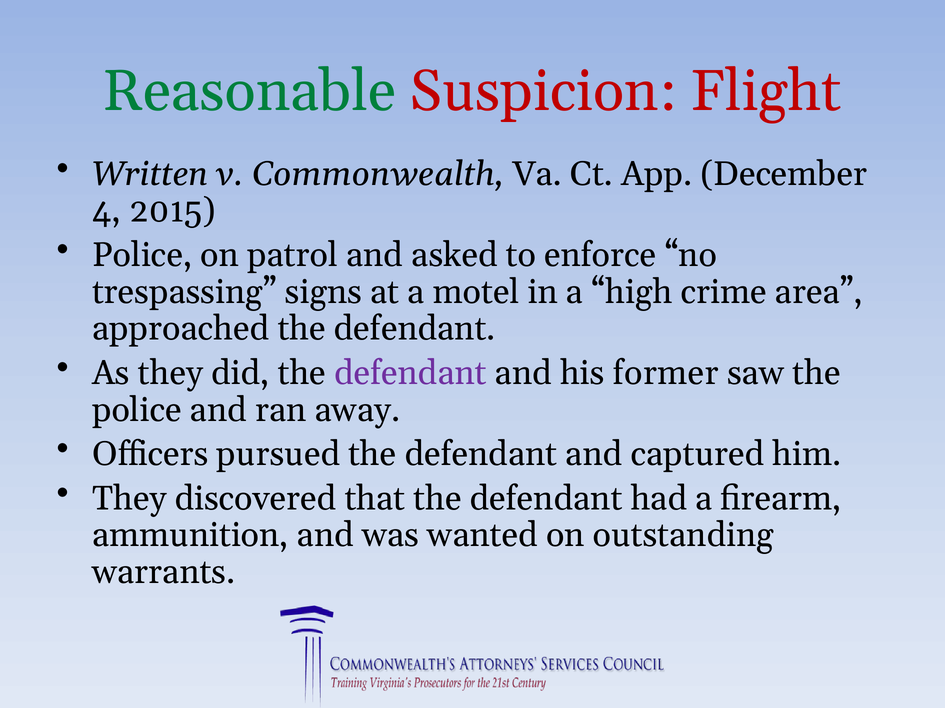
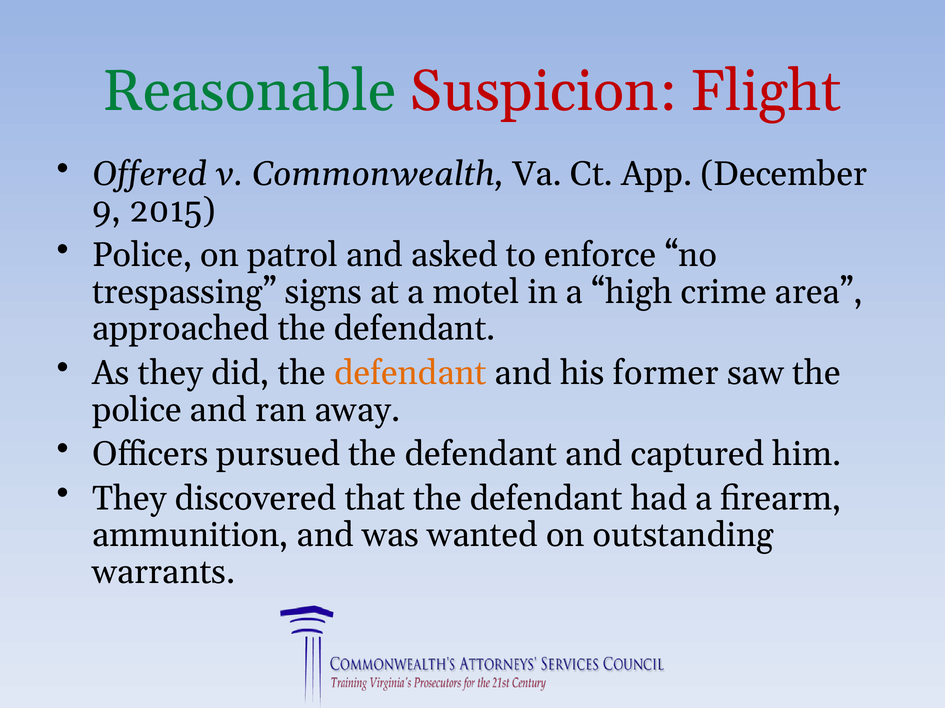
Written: Written -> Offered (150, 174)
4: 4 -> 9 (107, 211)
defendant colour: purple -> orange (410, 373)
